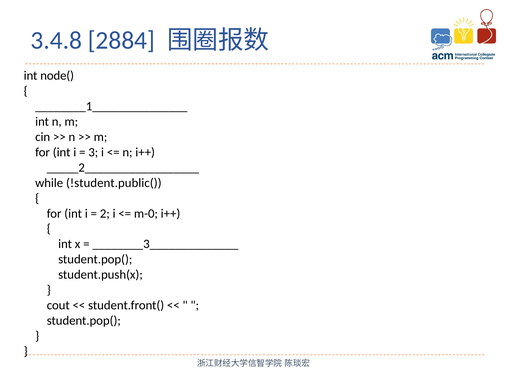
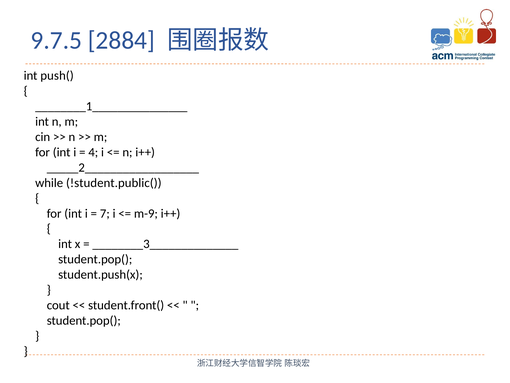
3.4.8: 3.4.8 -> 9.7.5 (56, 40)
node(: node( -> push( (57, 75)
3: 3 -> 4 (93, 152)
2: 2 -> 7 (105, 213)
m-0: m-0 -> m-9 (146, 213)
